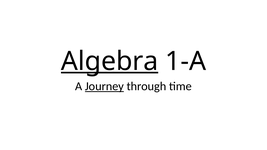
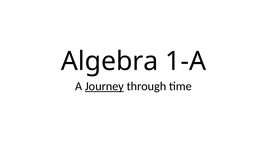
Algebra underline: present -> none (110, 61)
